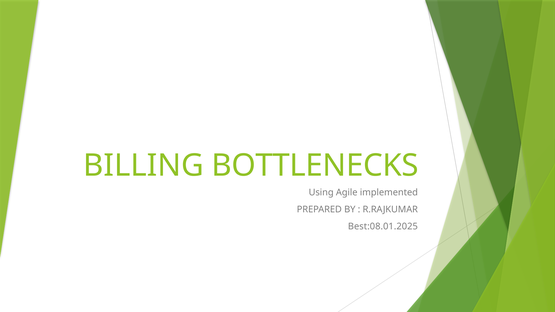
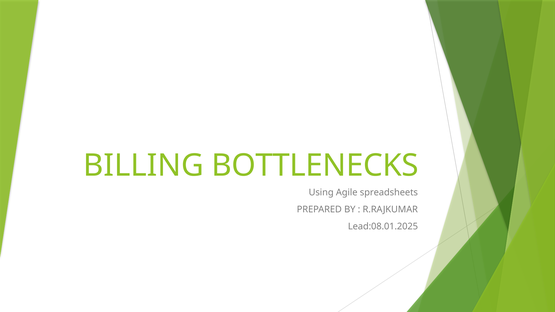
implemented: implemented -> spreadsheets (389, 193)
Best:08.01.2025: Best:08.01.2025 -> Lead:08.01.2025 (383, 226)
